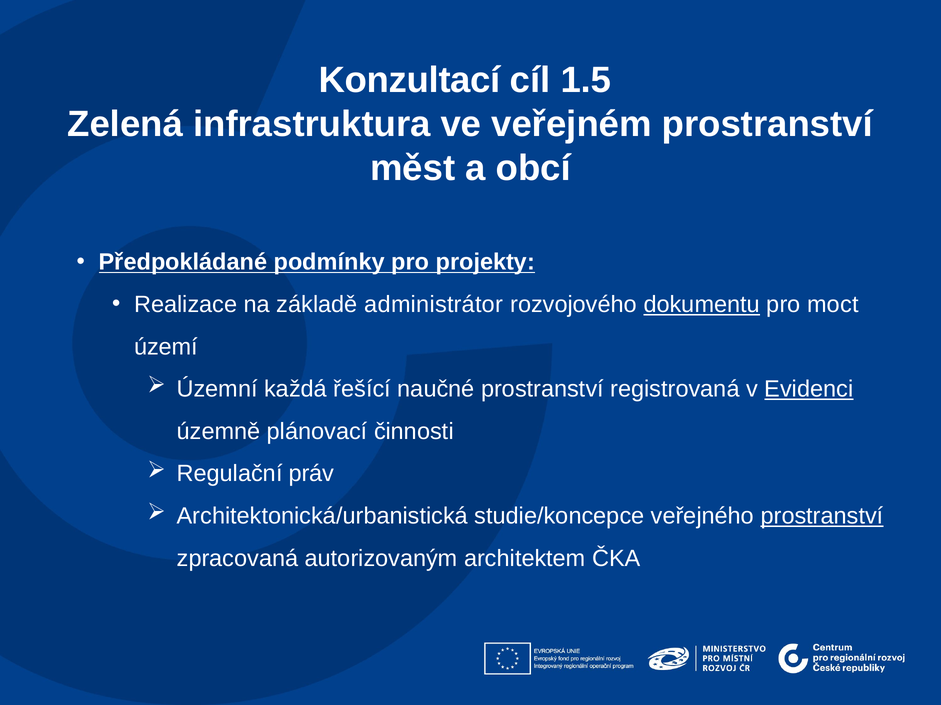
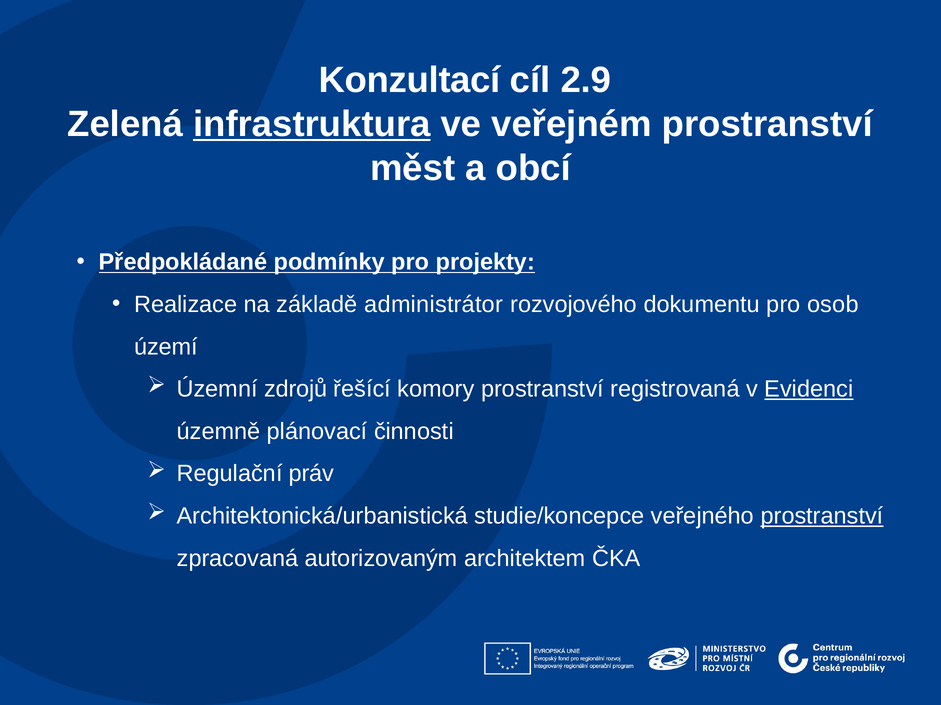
1.5: 1.5 -> 2.9 (586, 80)
infrastruktura underline: none -> present (312, 124)
dokumentu underline: present -> none (702, 305)
moct: moct -> osob (833, 305)
každá: každá -> zdrojů (296, 389)
naučné: naučné -> komory (436, 389)
